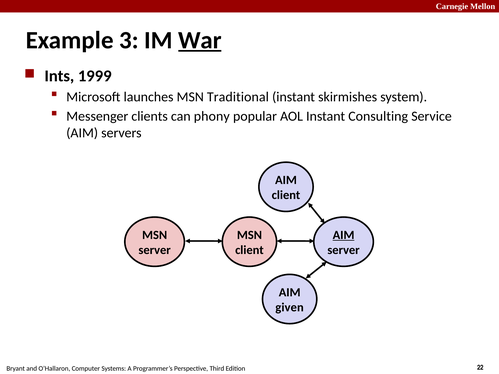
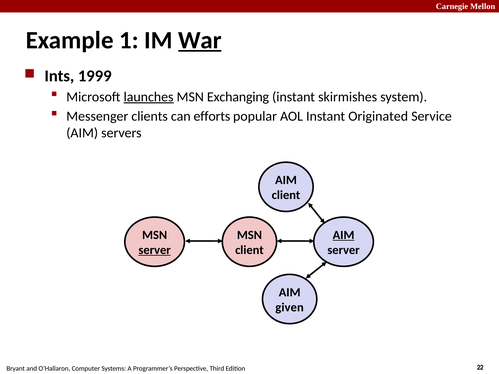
3: 3 -> 1 (129, 40)
launches underline: none -> present (149, 97)
Traditional: Traditional -> Exchanging (238, 97)
phony: phony -> efforts (212, 116)
Consulting: Consulting -> Originated (378, 116)
server underline: none -> present (155, 250)
